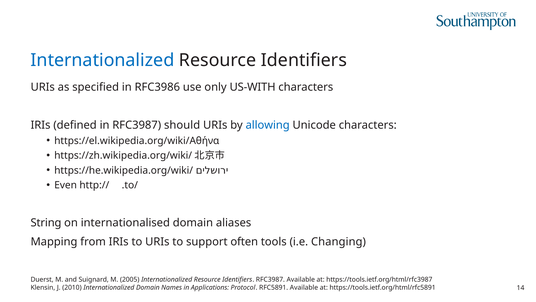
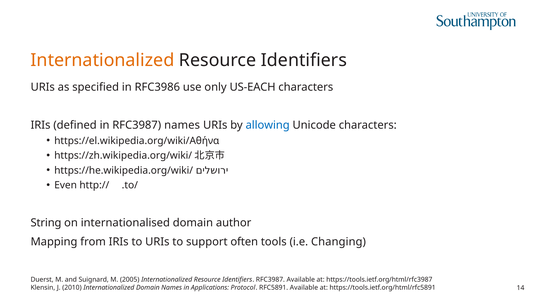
Internationalized colour: blue -> orange (102, 60)
US-WITH: US-WITH -> US-EACH (253, 87)
RFC3987 should: should -> names (182, 125)
aliases: aliases -> author (234, 222)
